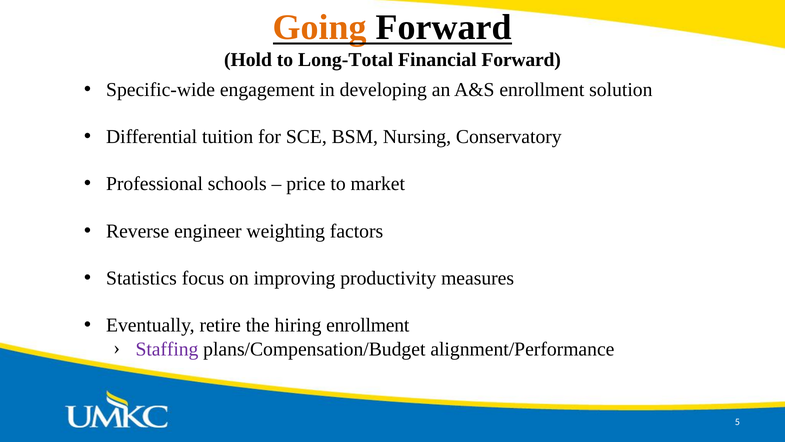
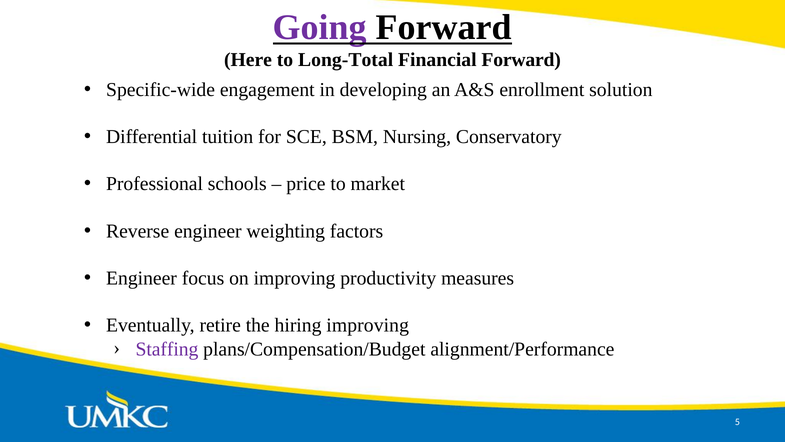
Going colour: orange -> purple (320, 28)
Hold: Hold -> Here (248, 60)
Statistics: Statistics -> Engineer (141, 278)
hiring enrollment: enrollment -> improving (368, 325)
